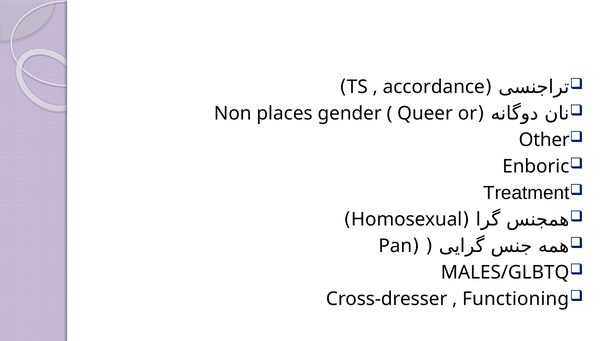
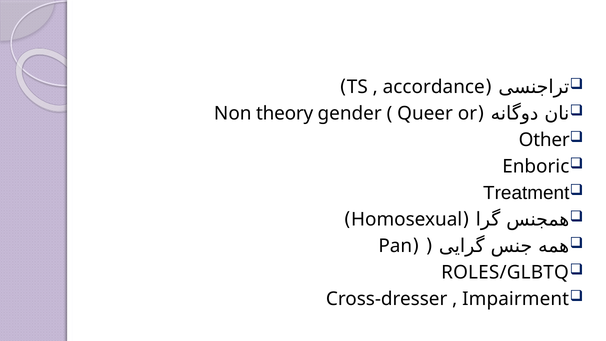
places: places -> theory (285, 113)
MALES/GLBTQ: MALES/GLBTQ -> ROLES/GLBTQ (505, 273)
Functioning: Functioning -> Impairment (516, 299)
